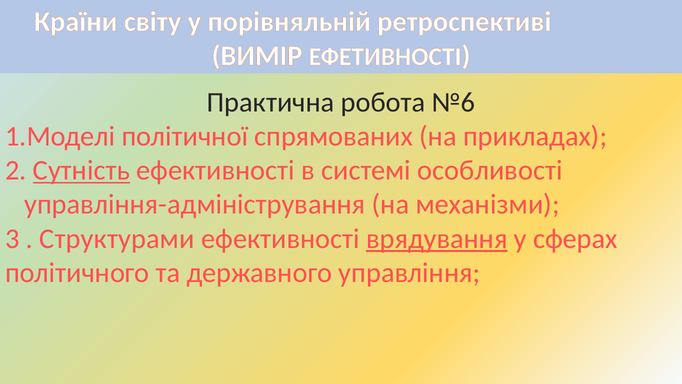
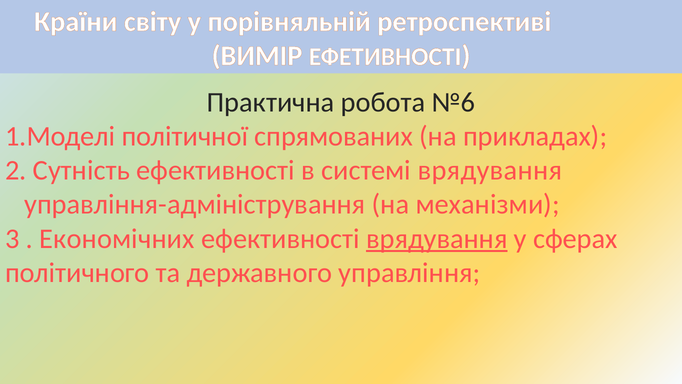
Сутність underline: present -> none (81, 170)
системі особливості: особливості -> врядування (490, 170)
Структурами: Структурами -> Економічних (117, 238)
